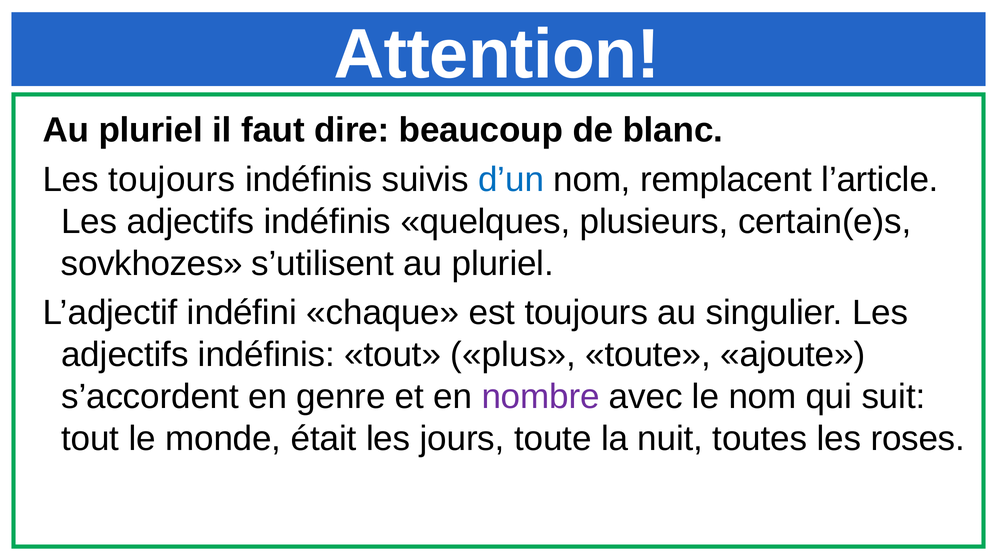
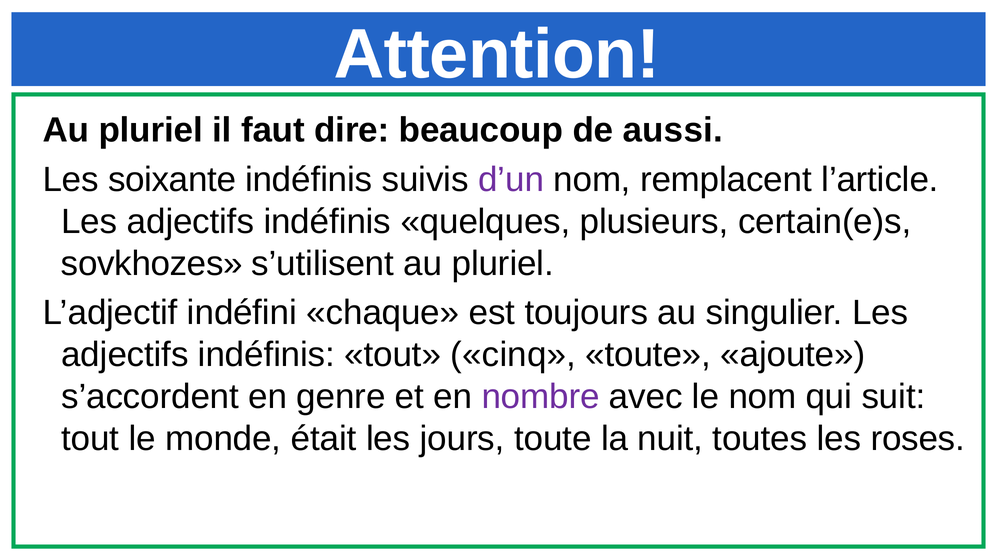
blanc: blanc -> aussi (673, 130)
Les toujours: toujours -> soixante (172, 180)
d’un colour: blue -> purple (511, 180)
plus: plus -> cinq (513, 355)
